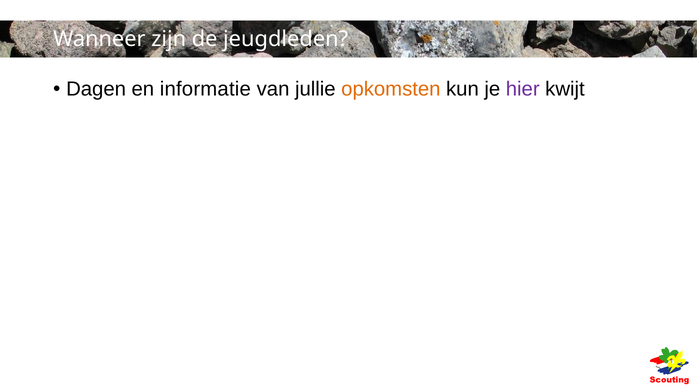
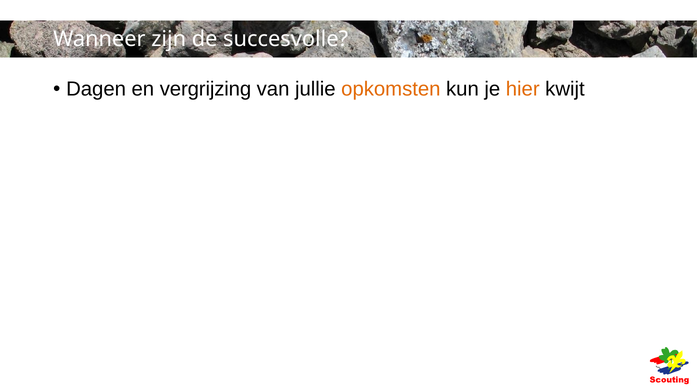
jeugdleden: jeugdleden -> succesvolle (286, 39)
informatie: informatie -> vergrijzing (206, 89)
hier colour: purple -> orange (523, 89)
